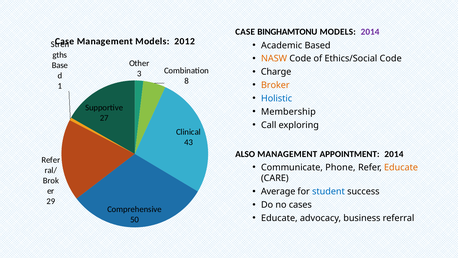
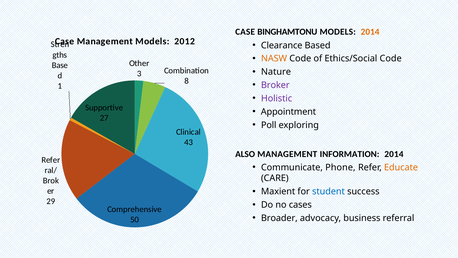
2014 colour: purple -> orange (370, 32)
Academic: Academic -> Clearance (282, 45)
Charge: Charge -> Nature (276, 72)
Broker colour: orange -> purple (275, 85)
Holistic colour: blue -> purple (277, 98)
Membership: Membership -> Appointment (288, 112)
Call: Call -> Poll (269, 125)
APPOINTMENT: APPOINTMENT -> INFORMATION (350, 154)
Average: Average -> Maxient (278, 191)
Educate: Educate -> Broader (279, 218)
